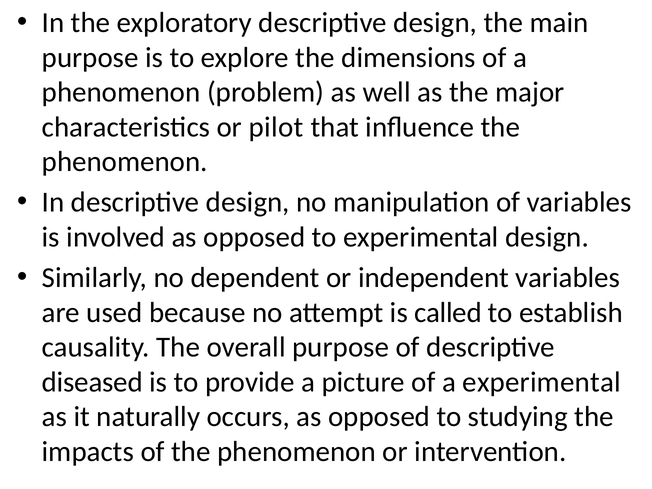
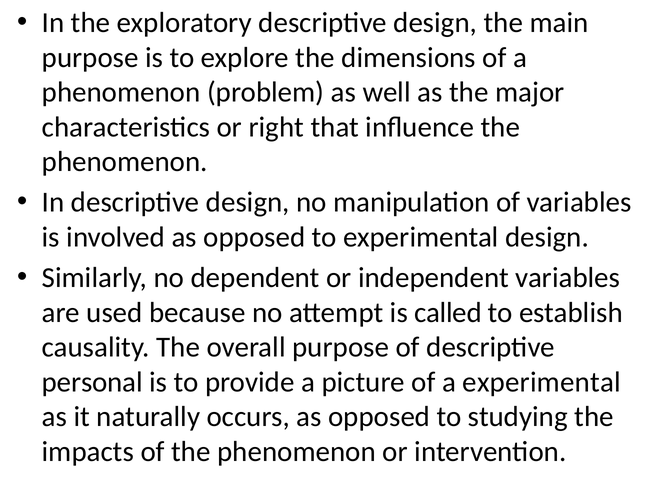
pilot: pilot -> right (276, 127)
diseased: diseased -> personal (92, 382)
